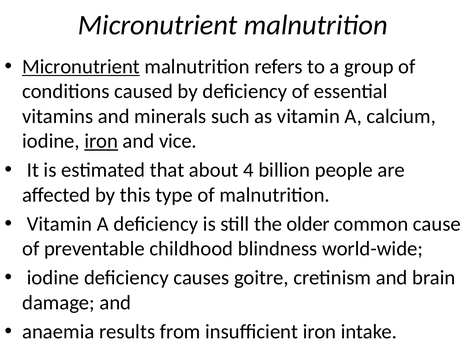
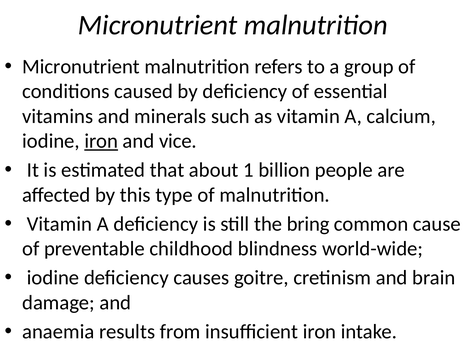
Micronutrient underline: present -> none (81, 67)
4: 4 -> 1 (248, 170)
older: older -> bring (308, 224)
